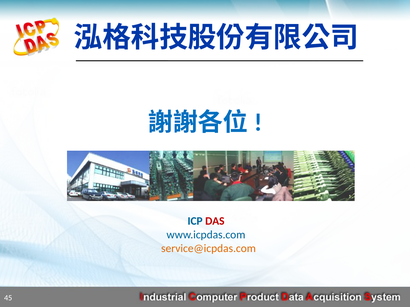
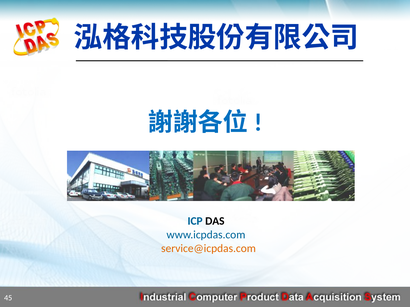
DAS colour: red -> black (215, 222)
